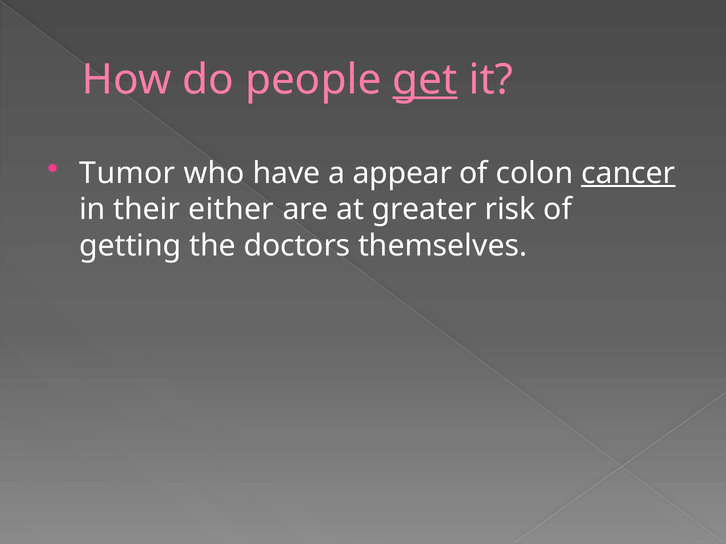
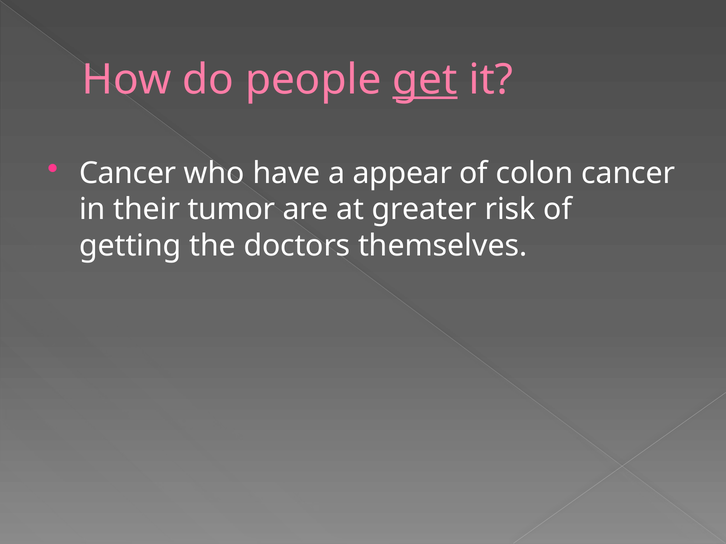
Tumor: Tumor -> Cancer (128, 173)
cancer underline: present -> none (628, 173)
either: either -> tumor (232, 210)
